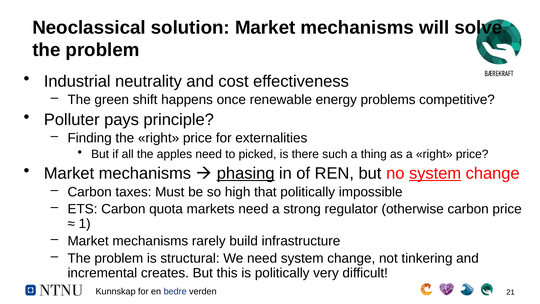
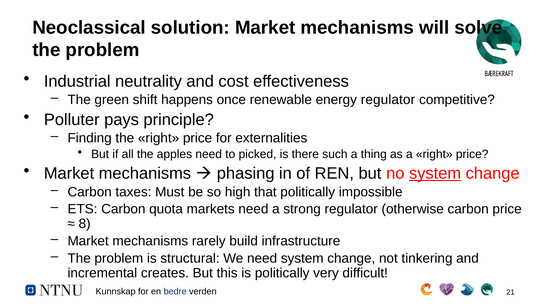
energy problems: problems -> regulator (388, 100)
phasing underline: present -> none (246, 173)
1: 1 -> 8 (85, 224)
